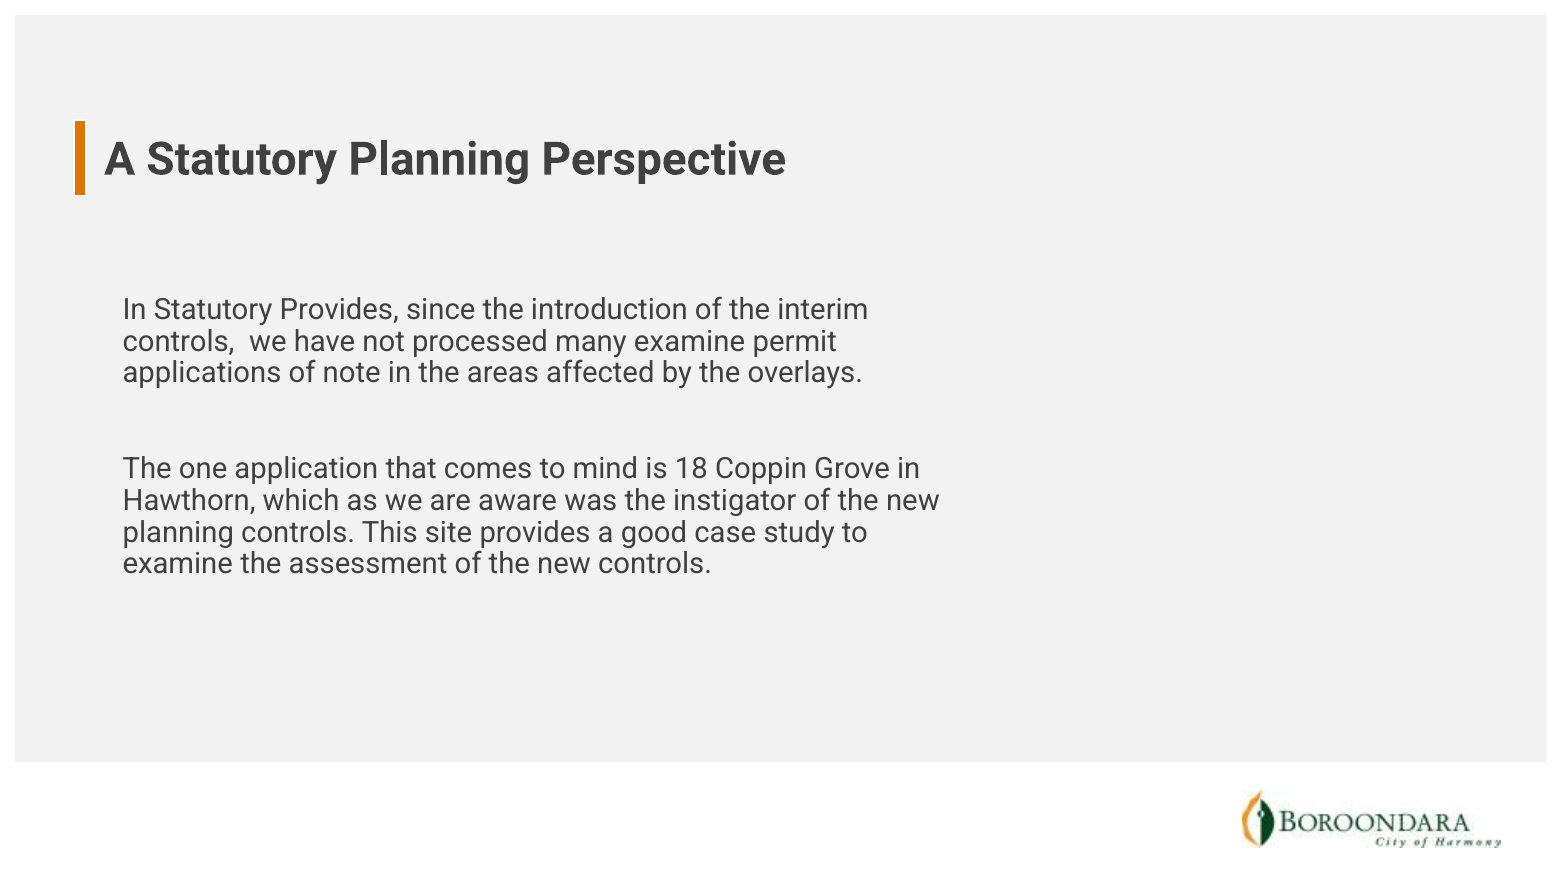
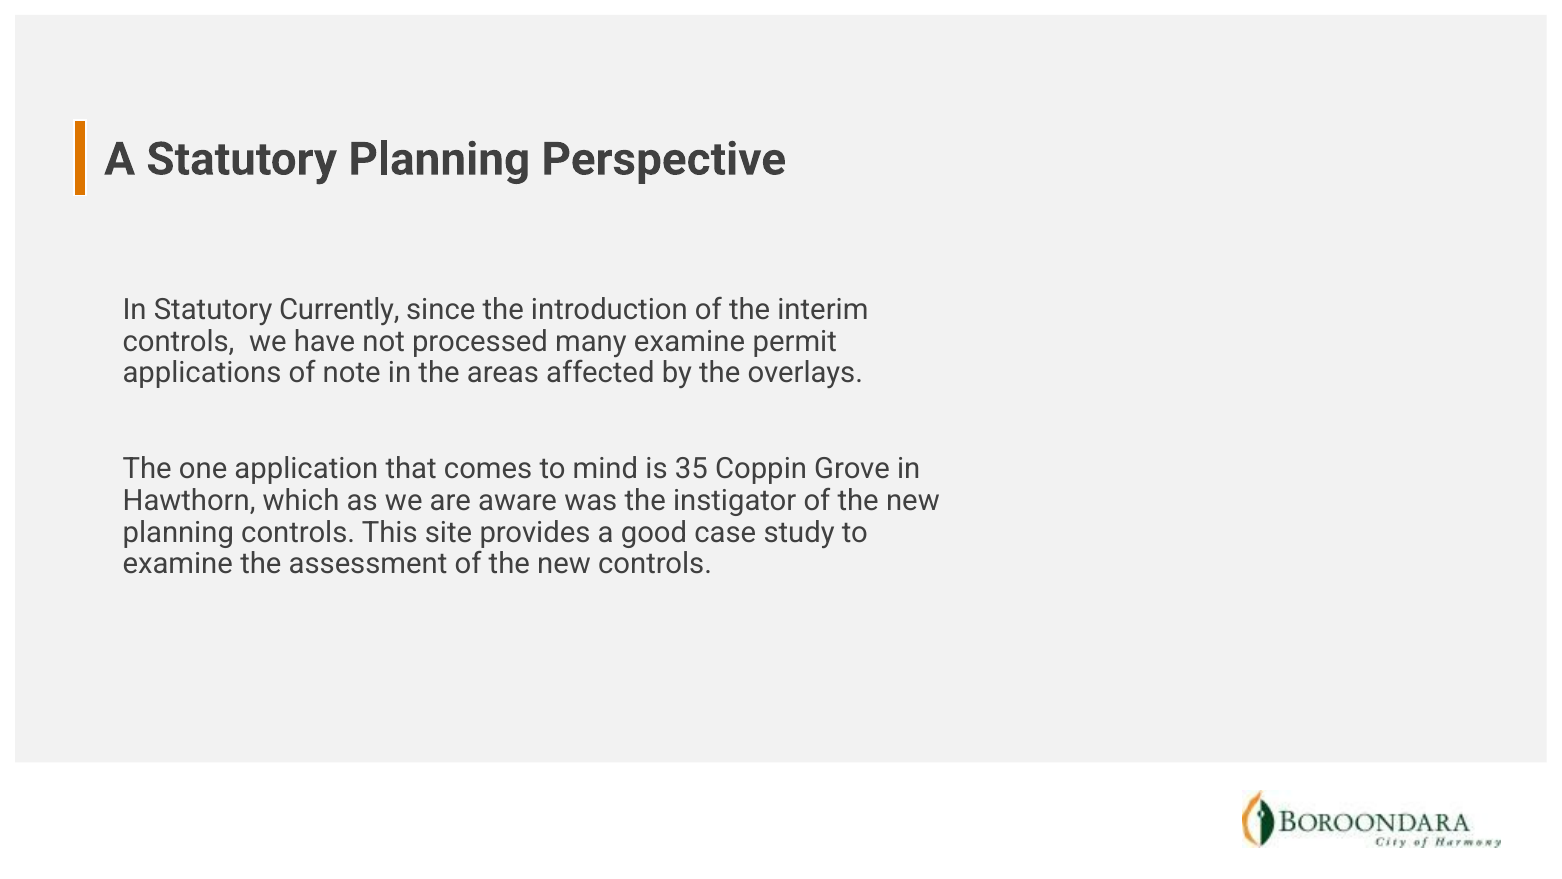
Statutory Provides: Provides -> Currently (339, 310)
18: 18 -> 35 (691, 469)
